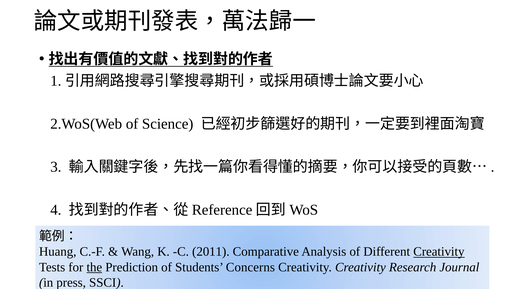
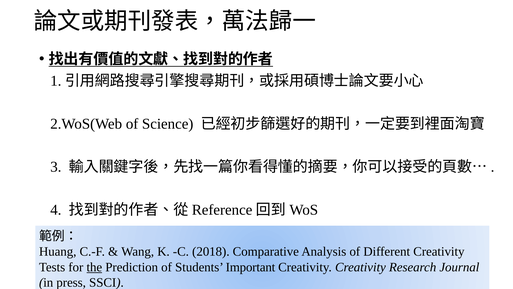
2011: 2011 -> 2018 (211, 251)
Creativity underline: present -> none (439, 251)
Concerns: Concerns -> Important (251, 267)
